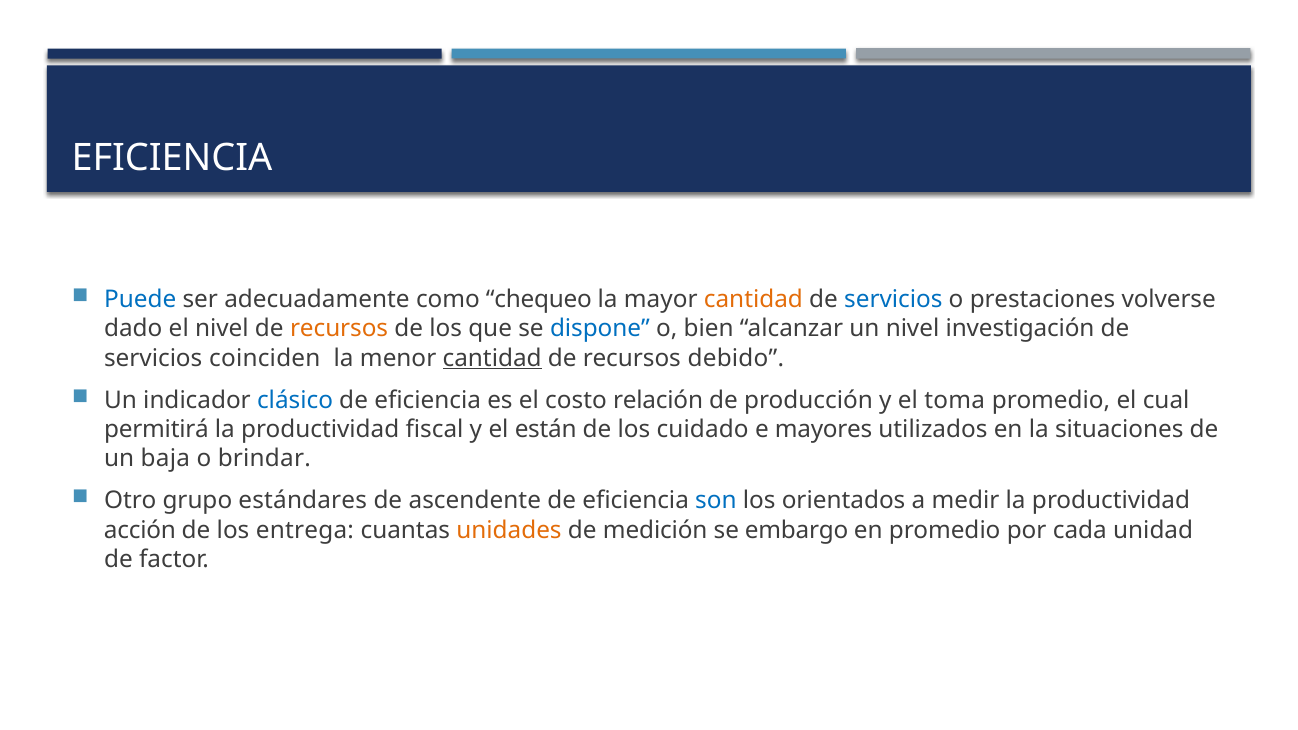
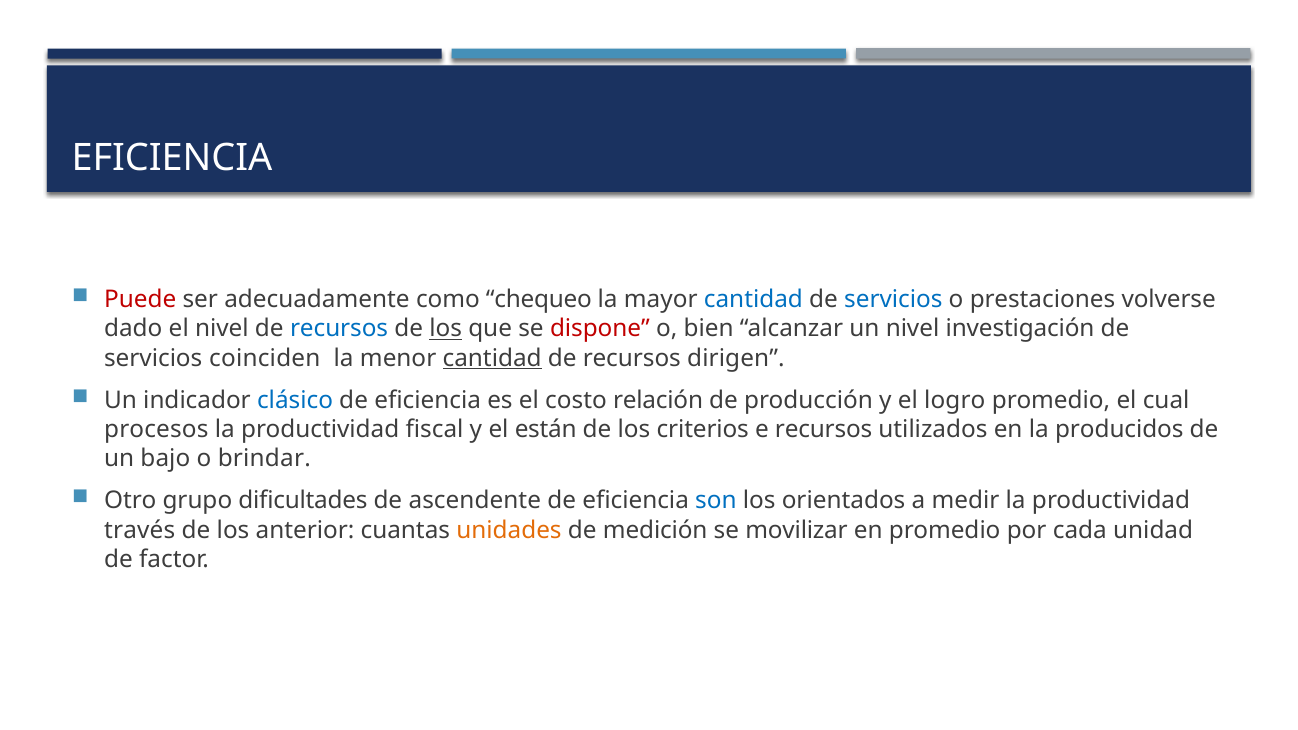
Puede colour: blue -> red (140, 300)
cantidad colour: orange -> blue (753, 300)
recursos colour: orange -> blue (339, 329)
los underline: none -> present (446, 329)
dispone colour: blue -> red (600, 329)
debido: debido -> dirigen (736, 358)
toma: toma -> logro (955, 400)
permitirá: permitirá -> procesos (156, 430)
cuidado: cuidado -> criterios (703, 430)
e mayores: mayores -> recursos (824, 430)
situaciones: situaciones -> producidos (1119, 430)
baja: baja -> bajo (165, 459)
estándares: estándares -> dificultades (303, 501)
acción: acción -> través (140, 530)
entrega: entrega -> anterior (305, 530)
embargo: embargo -> movilizar (797, 530)
